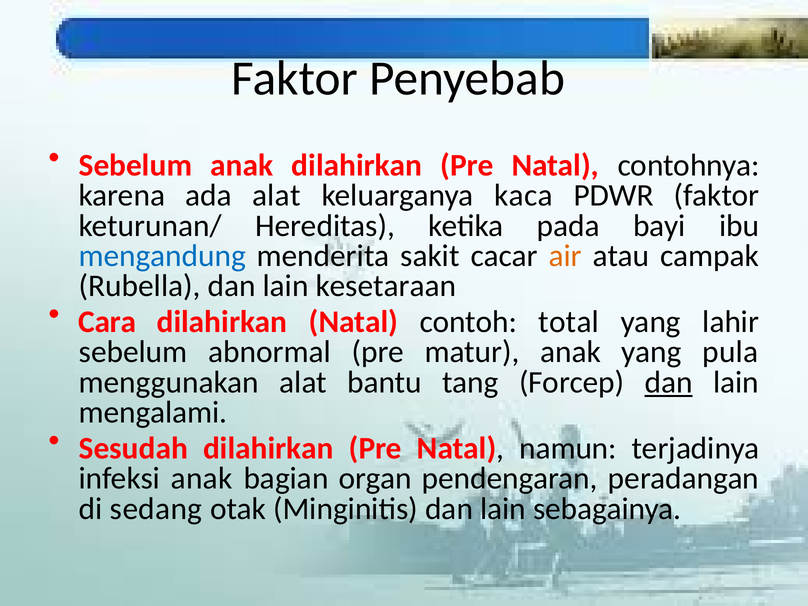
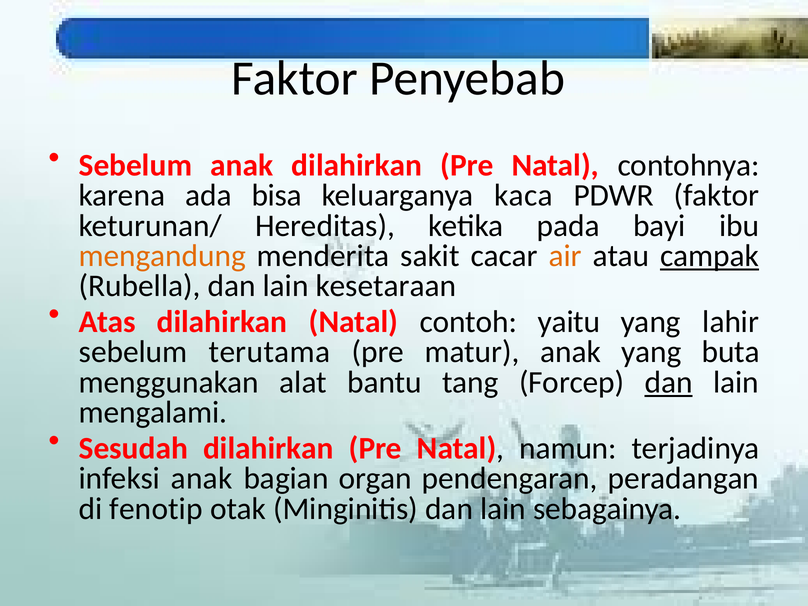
ada alat: alat -> bisa (277, 195)
mengandung colour: blue -> orange (162, 256)
campak underline: none -> present (710, 256)
Cara: Cara -> Atas (107, 322)
total: total -> yaitu (569, 322)
abnormal: abnormal -> terutama (269, 352)
pula: pula -> buta (731, 352)
sedang: sedang -> fenotip (156, 509)
